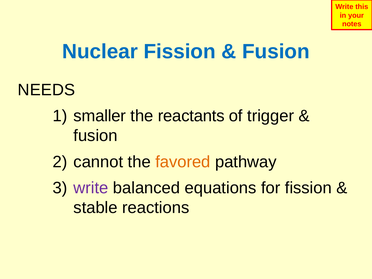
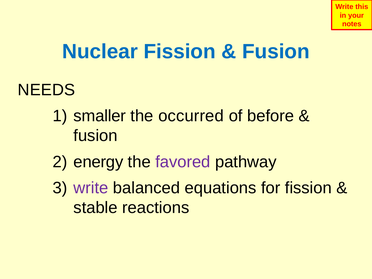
reactants: reactants -> occurred (191, 116)
trigger: trigger -> before (271, 116)
cannot: cannot -> energy (98, 162)
favored colour: orange -> purple (183, 162)
